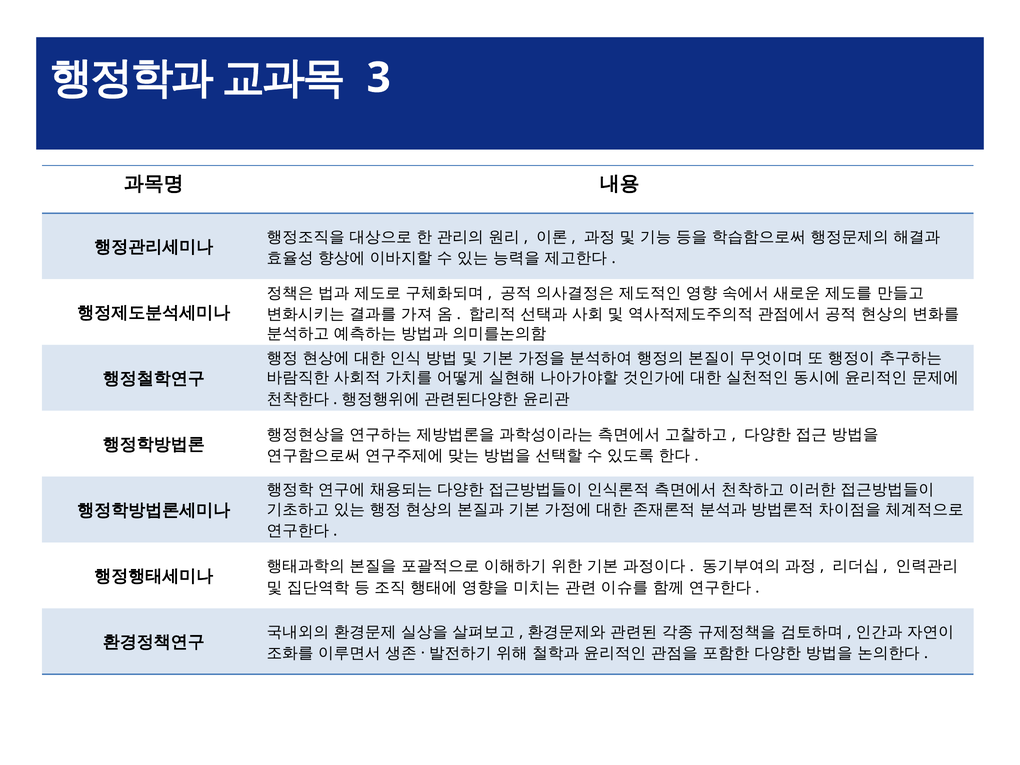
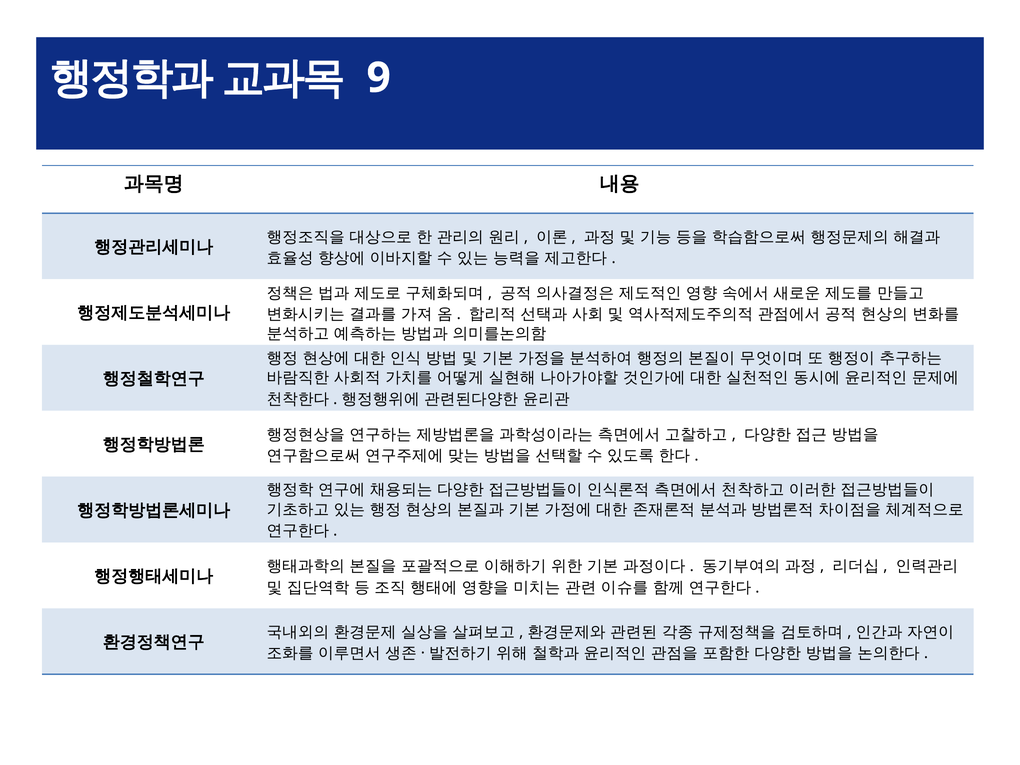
3: 3 -> 9 (379, 78)
